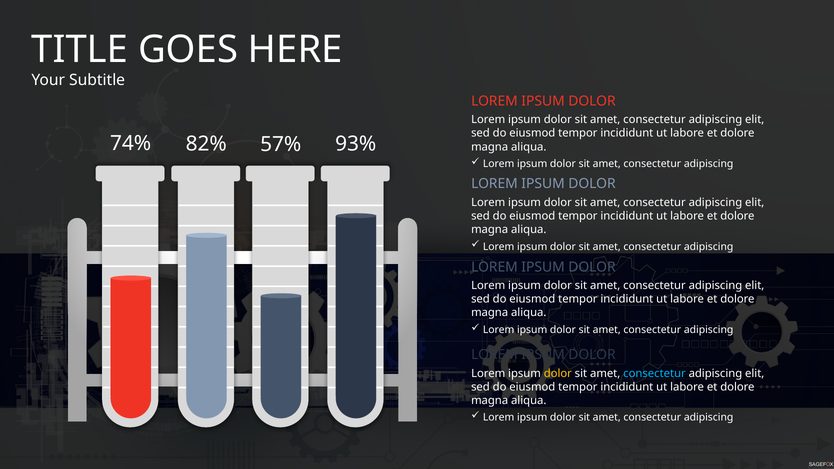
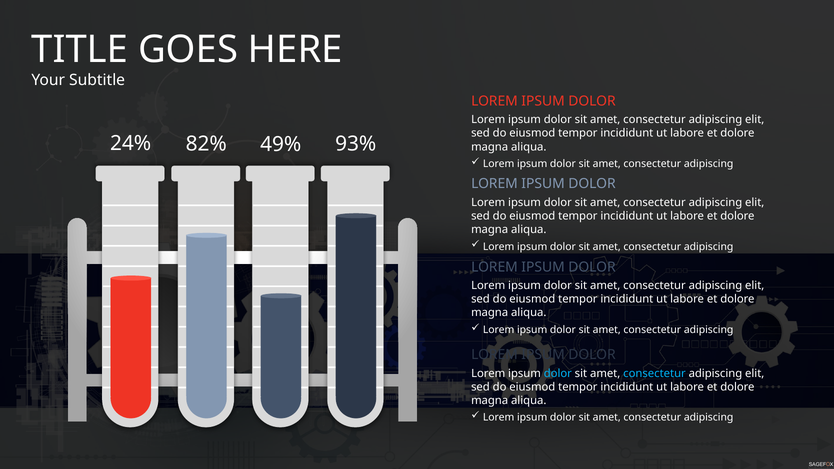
74%: 74% -> 24% (131, 144)
57%: 57% -> 49% (281, 144)
dolor colour: yellow -> light blue (558, 373)
